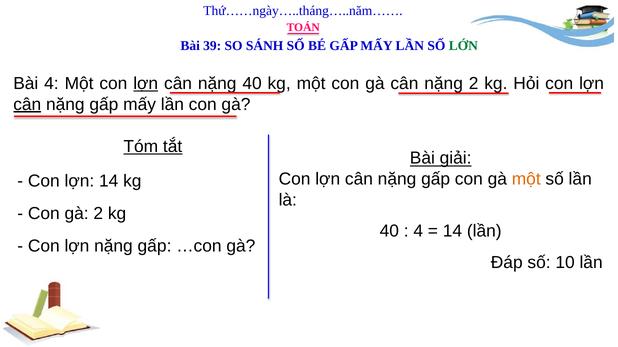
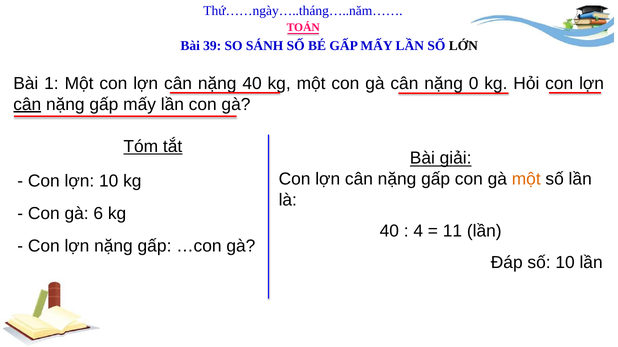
LỚN colour: green -> black (463, 46)
Bài 4: 4 -> 1 (51, 84)
lợn underline: present -> none (146, 84)
nặng 2: 2 -> 0 (474, 84)
lợn 14: 14 -> 10 (109, 181)
gà 2: 2 -> 6 (98, 214)
14: 14 -> 11 (452, 231)
